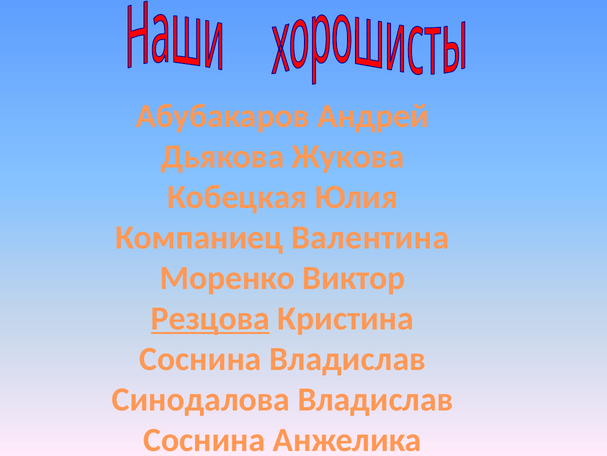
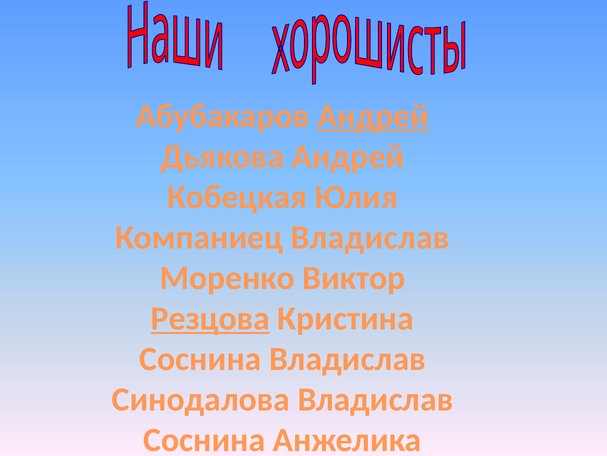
Андрей underline: none -> present (373, 116)
Дьякова Жукова: Жукова -> Андрей (348, 156)
Компаниец Валентина: Валентина -> Владислав (370, 237)
